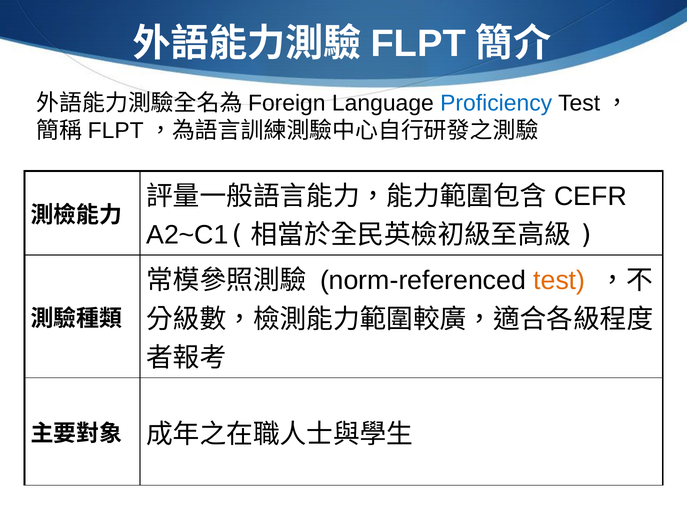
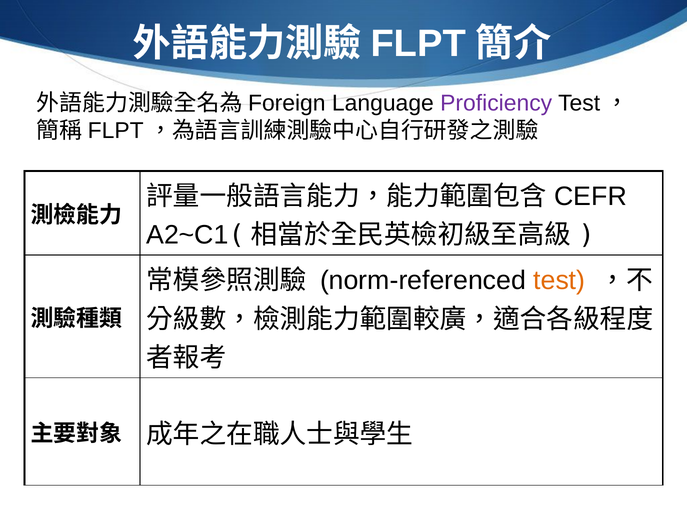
Proficiency colour: blue -> purple (496, 103)
